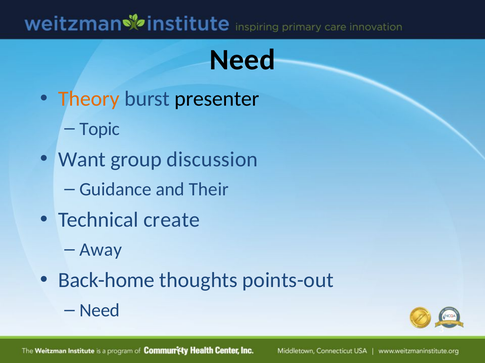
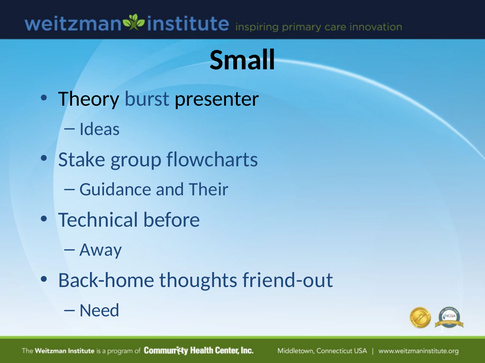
Need: Need -> Small (243, 60)
Theory colour: orange -> black (89, 99)
Topic: Topic -> Ideas (100, 129)
Want: Want -> Stake (82, 160)
discussion: discussion -> flowcharts (212, 160)
create: create -> before (172, 220)
points-out: points-out -> friend-out (288, 281)
